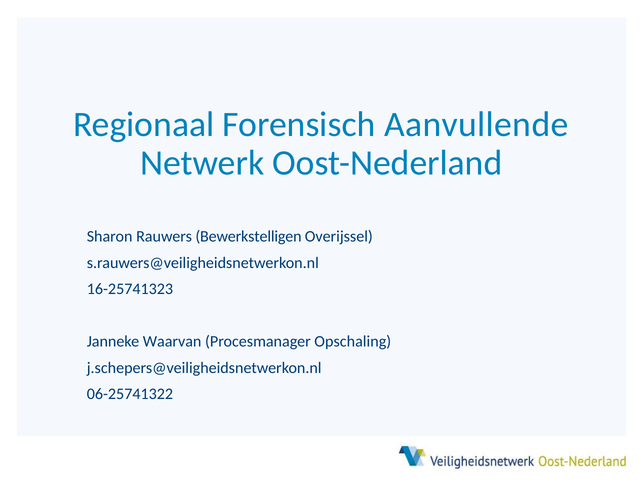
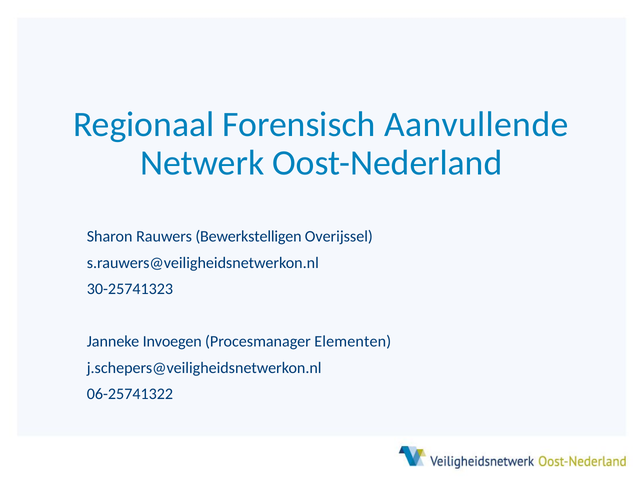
16-25741323: 16-25741323 -> 30-25741323 (130, 289)
Waarvan: Waarvan -> Invoegen (172, 342)
Opschaling: Opschaling -> Elementen (353, 342)
